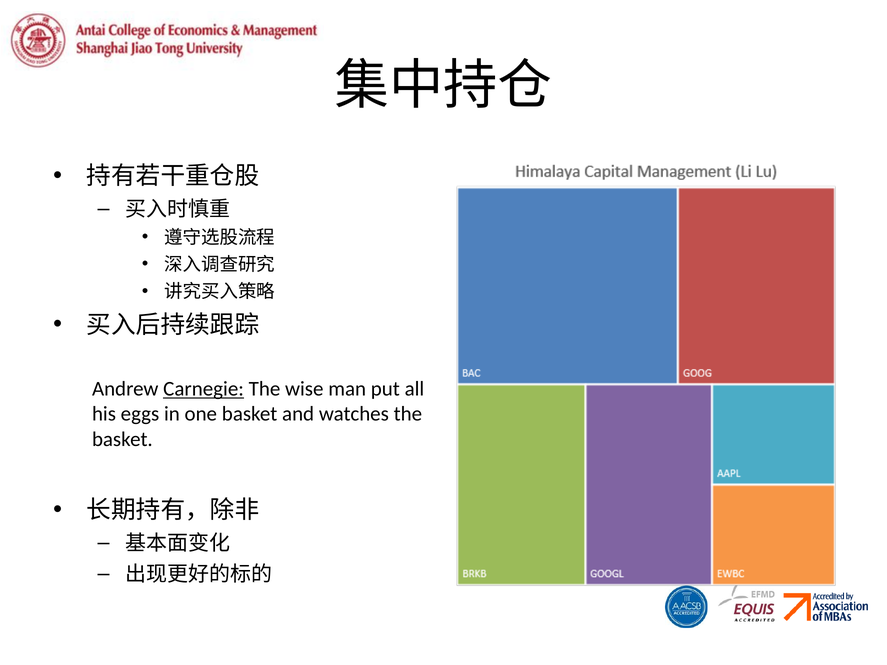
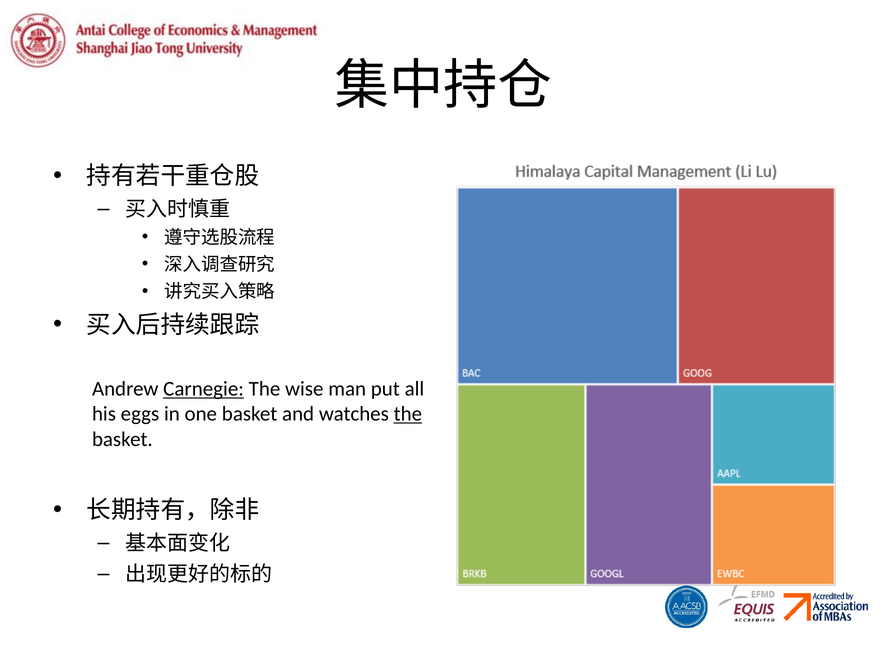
the underline: none -> present (408, 414)
